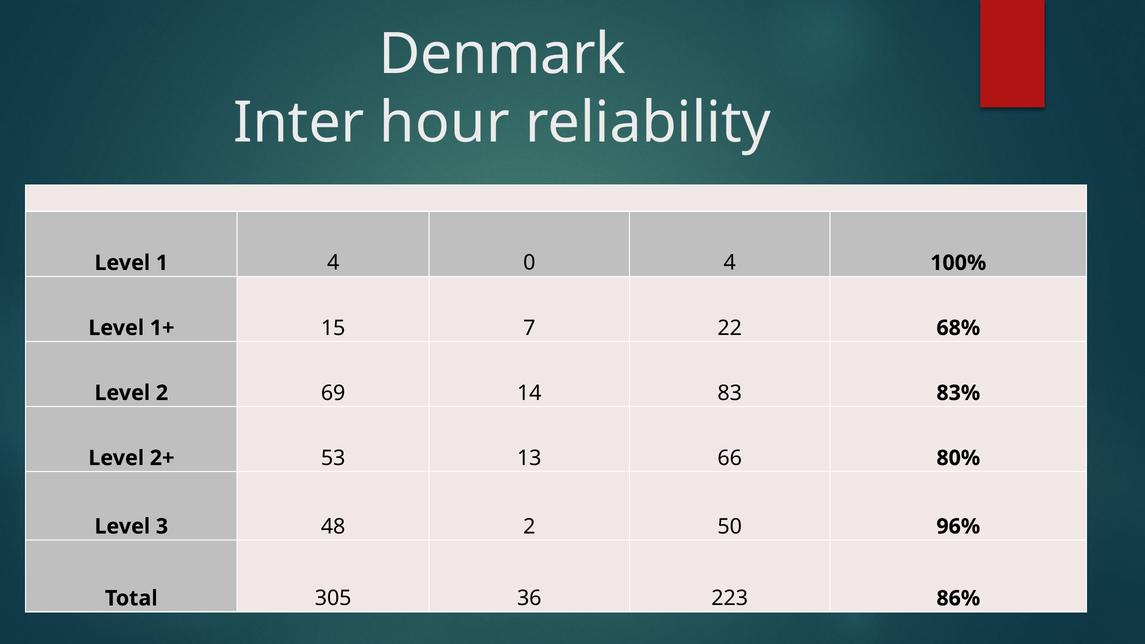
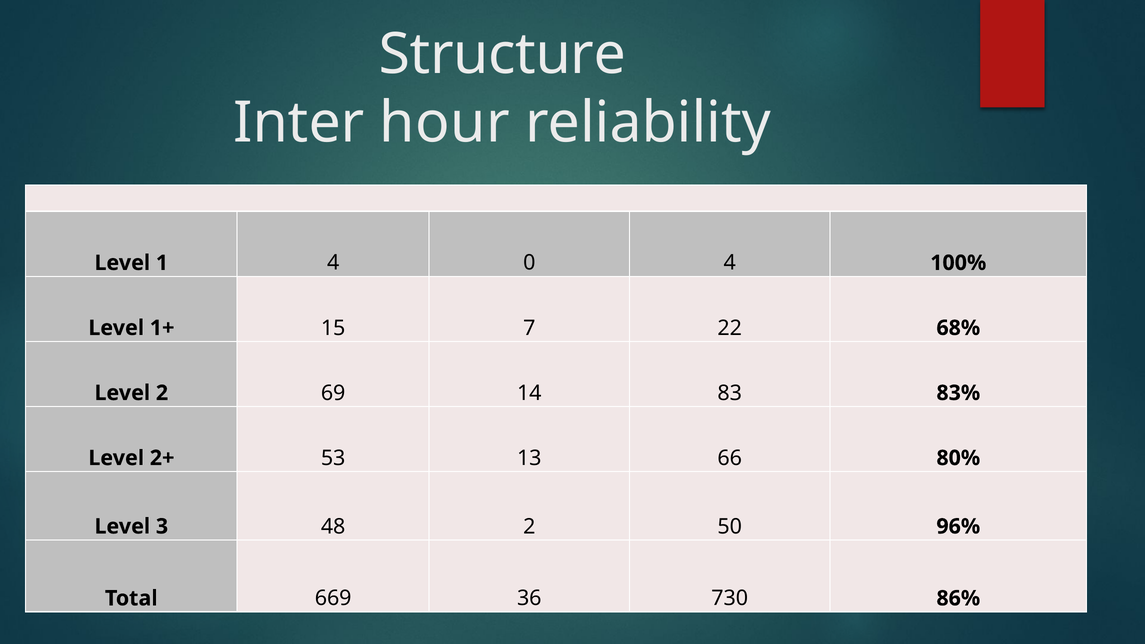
Denmark: Denmark -> Structure (502, 54)
305: 305 -> 669 (333, 598)
223: 223 -> 730 (730, 598)
